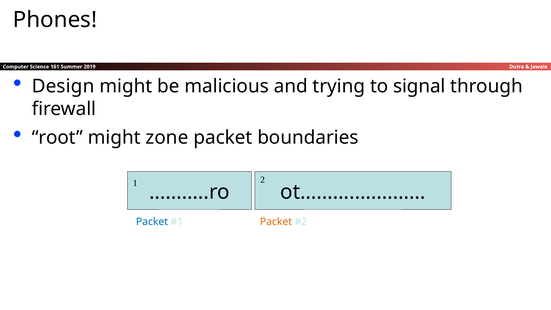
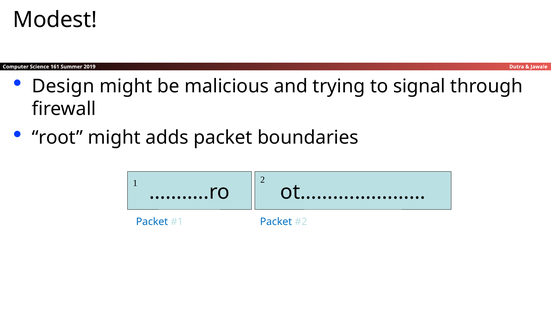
Phones: Phones -> Modest (55, 20)
zone: zone -> adds (167, 138)
Packet colour: orange -> blue (276, 222)
